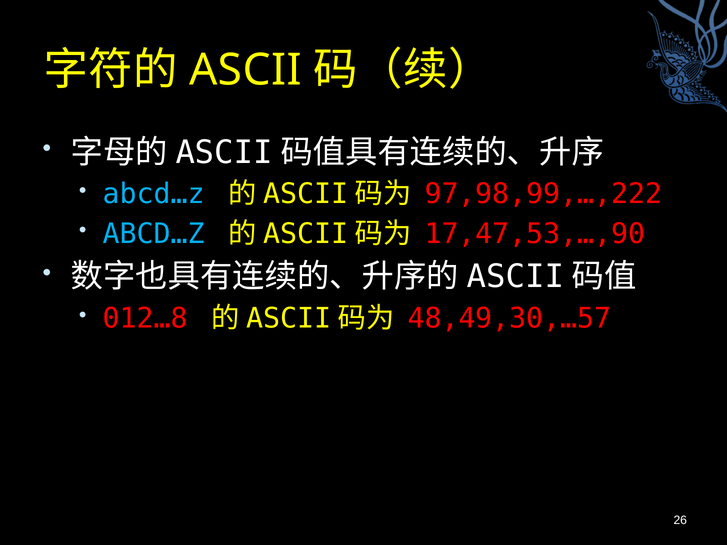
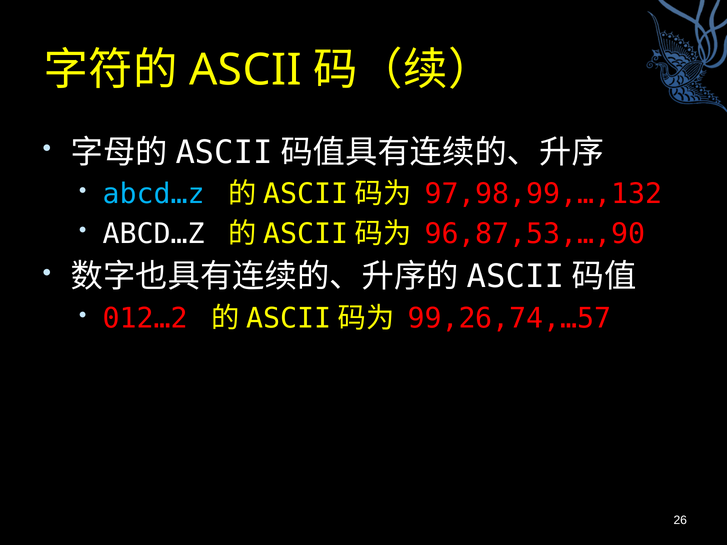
97,98,99,…,222: 97,98,99,…,222 -> 97,98,99,…,132 (543, 194)
ABCD…Z colour: light blue -> white (154, 234)
17,47,53,…,90: 17,47,53,…,90 -> 96,87,53,…,90 (535, 234)
012…8: 012…8 -> 012…2 (145, 319)
48,49,30,…57: 48,49,30,…57 -> 99,26,74,…57 (509, 319)
